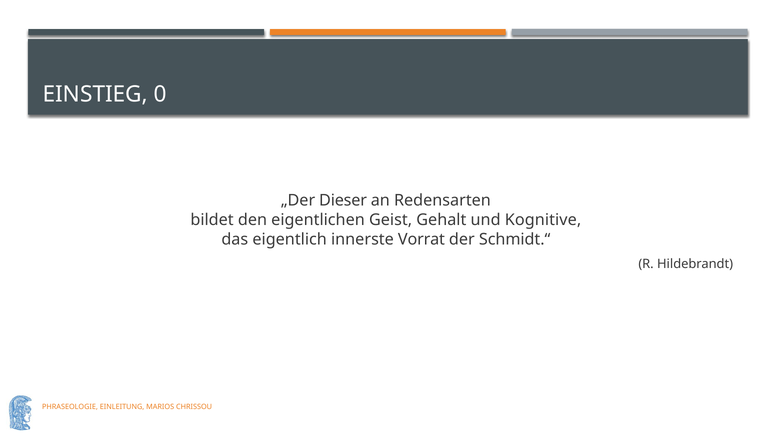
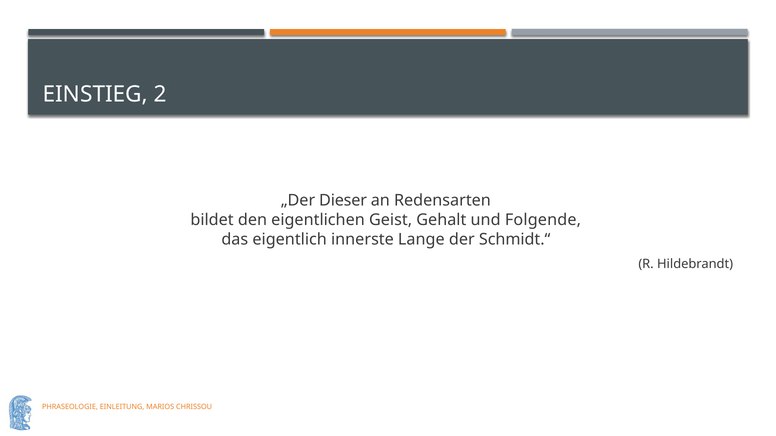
0: 0 -> 2 (160, 94)
Kognitive: Kognitive -> Folgende (543, 220)
Vorrat: Vorrat -> Lange (421, 240)
